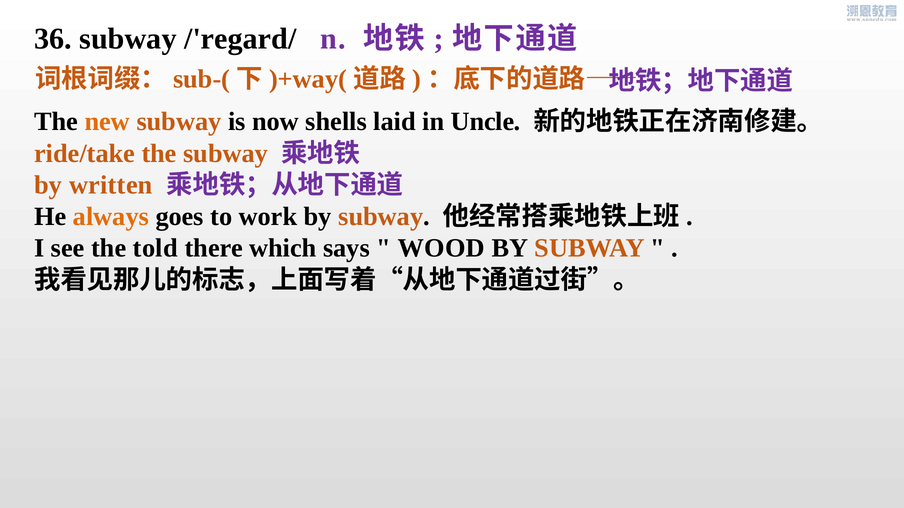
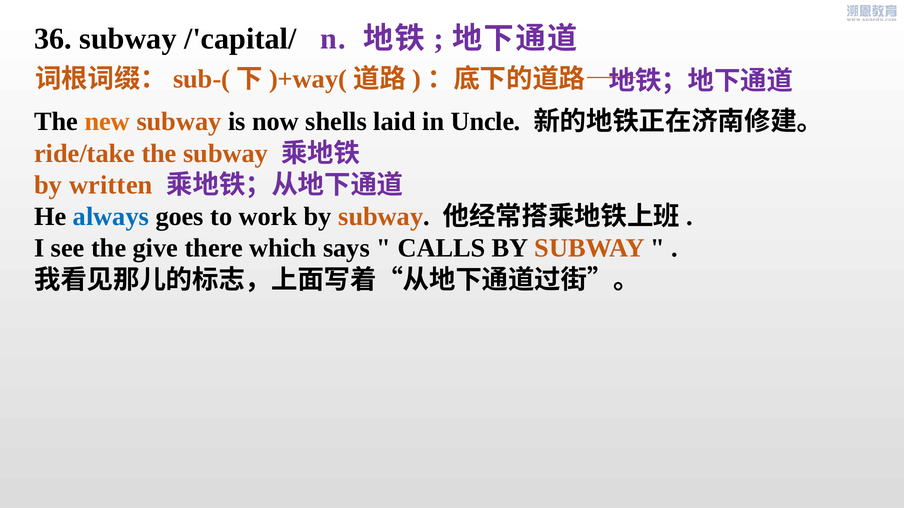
/'regard/: /'regard/ -> /'capital/ (240, 39)
always colour: orange -> blue (111, 217)
told: told -> give (155, 249)
WOOD: WOOD -> CALLS (441, 249)
